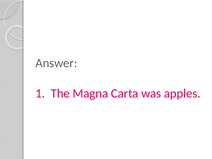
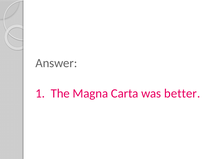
apples: apples -> better (182, 93)
